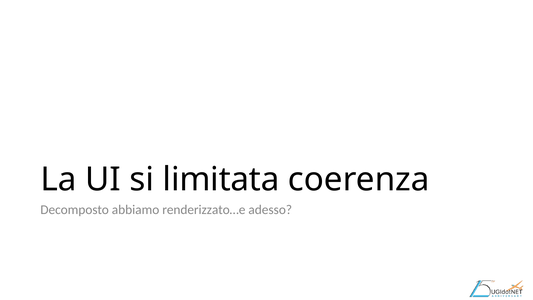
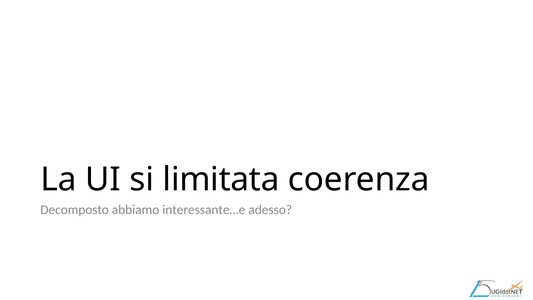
renderizzato…e: renderizzato…e -> interessante…e (204, 210)
